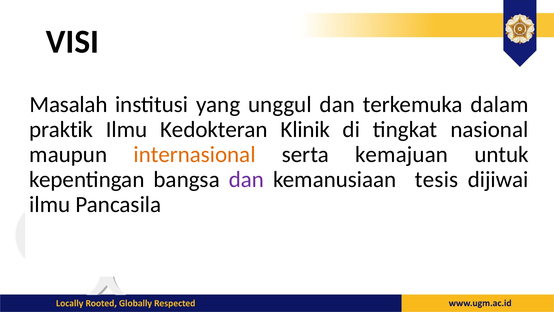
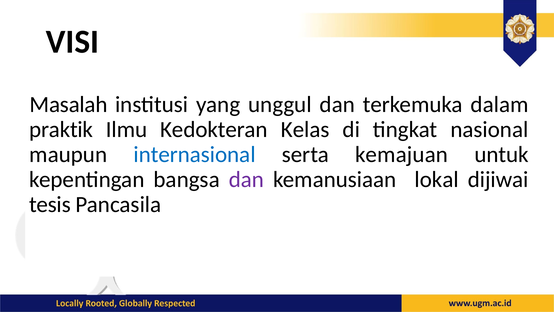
Klinik: Klinik -> Kelas (305, 129)
internasional colour: orange -> blue (195, 154)
tesis: tesis -> lokal (437, 179)
ilmu: ilmu -> tesis (50, 204)
